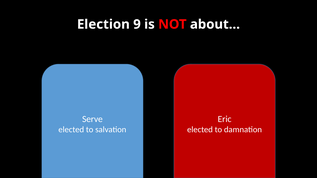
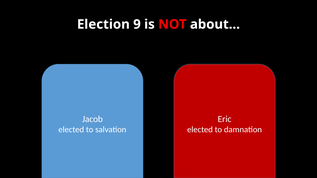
Serve: Serve -> Jacob (92, 119)
